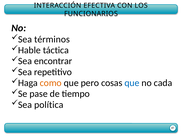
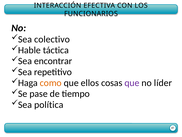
términos: términos -> colectivo (52, 39)
pero: pero -> ellos (90, 83)
que colour: blue -> purple (132, 83)
cada: cada -> líder (163, 83)
